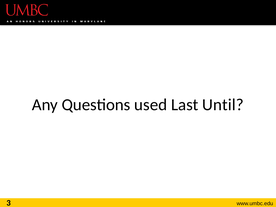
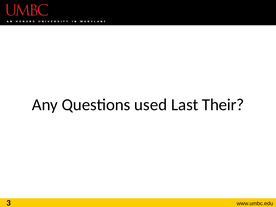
Until: Until -> Their (223, 105)
